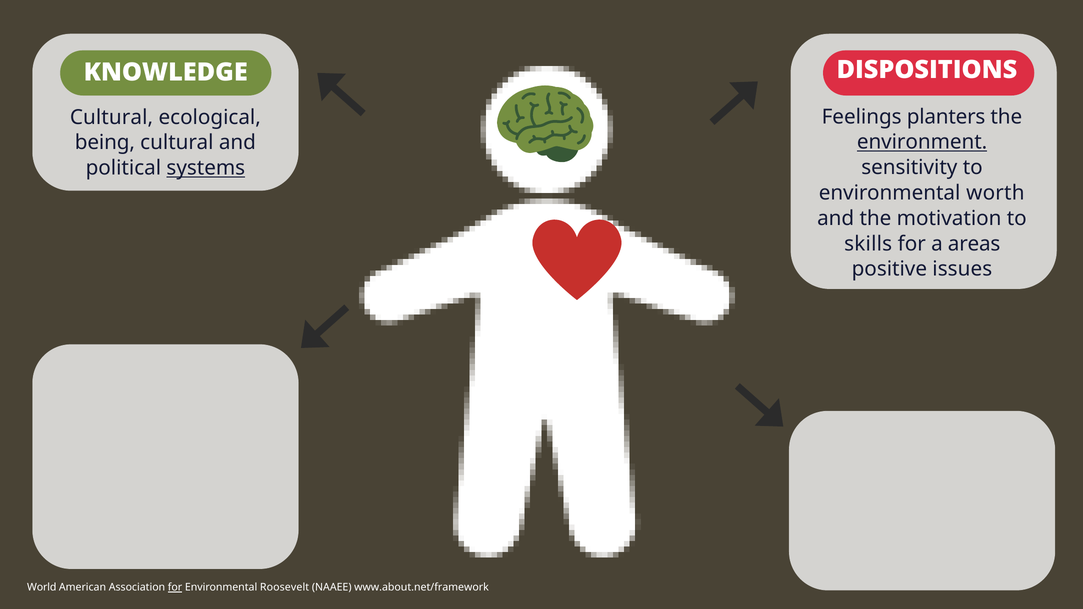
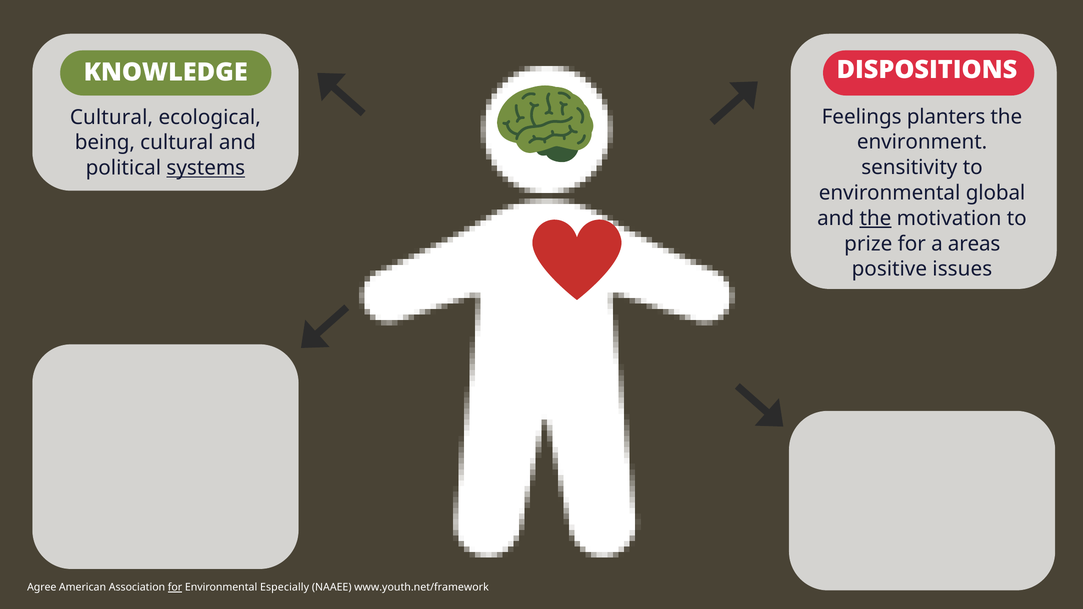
environment underline: present -> none (922, 142)
worth: worth -> global (996, 193)
the underline: none -> present (875, 218)
skills: skills -> prize (868, 244)
World: World -> Agree (42, 588)
Roosevelt: Roosevelt -> Especially (285, 588)
www.about.net/framework: www.about.net/framework -> www.youth.net/framework (422, 588)
